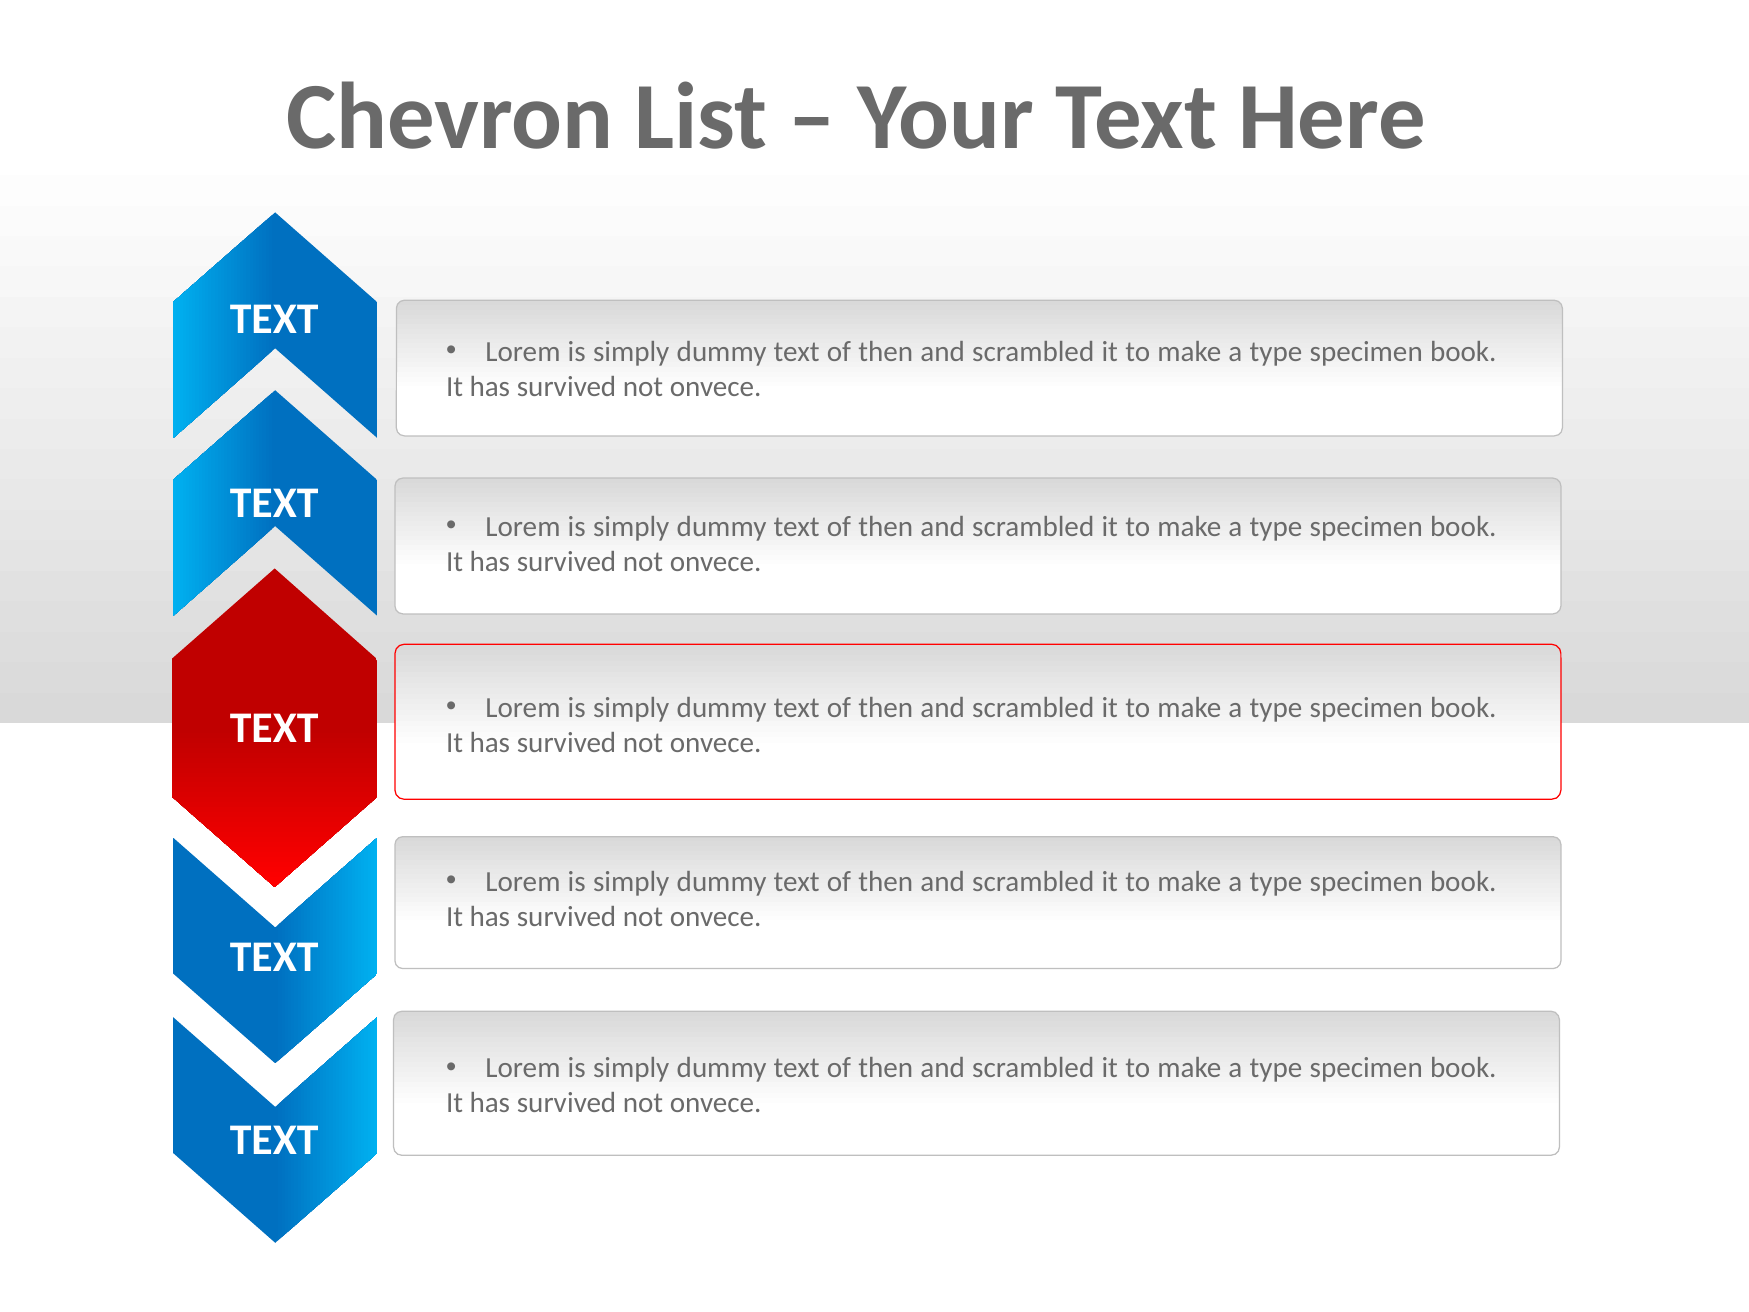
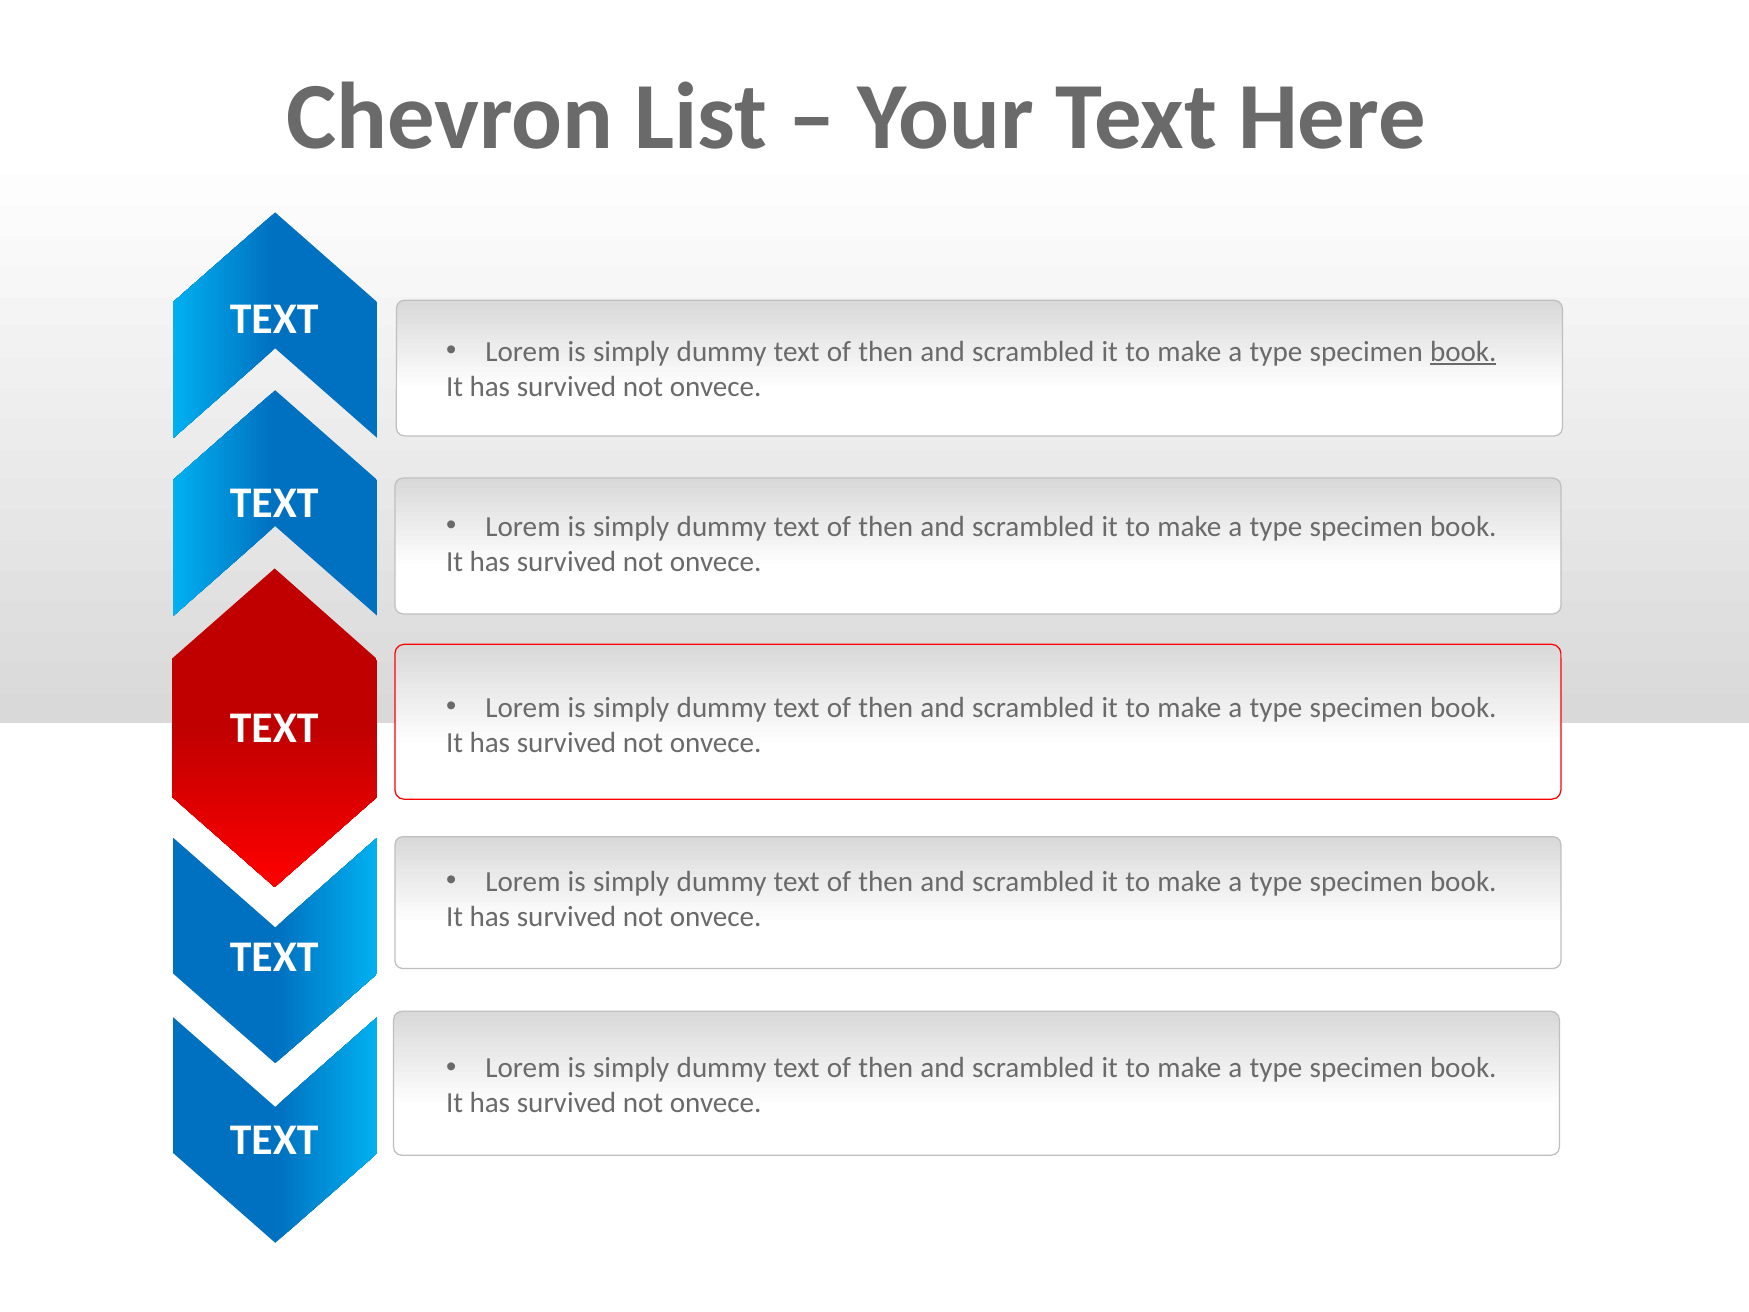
book underline: none -> present (1463, 352)
